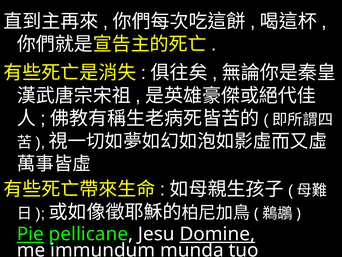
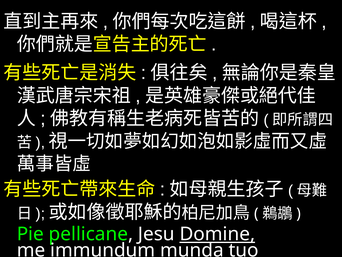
Pie underline: present -> none (30, 234)
